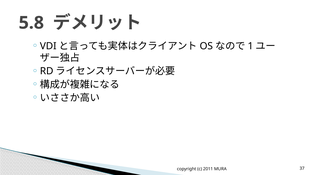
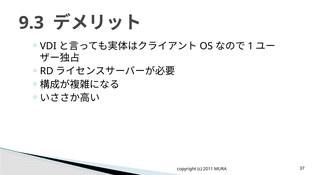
5.8: 5.8 -> 9.3 (31, 23)
